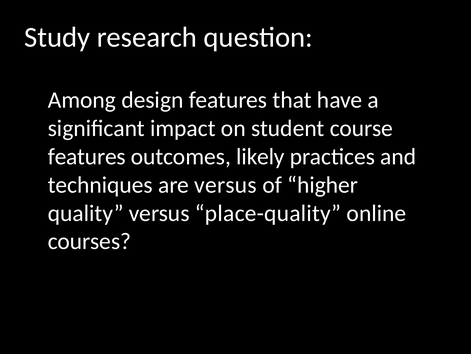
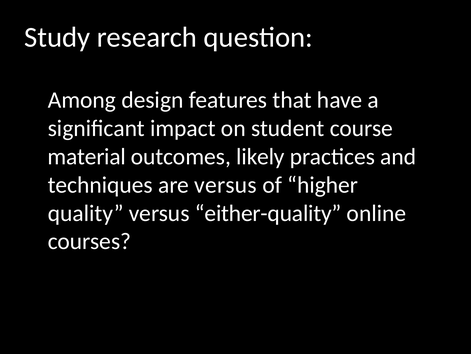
features: features -> material (87, 156)
place-quality: place-quality -> either-quality (268, 213)
